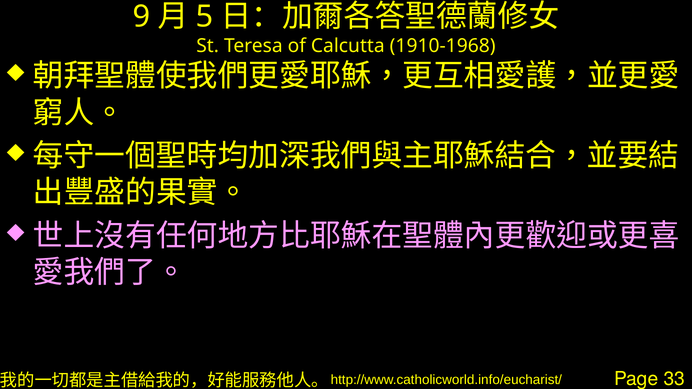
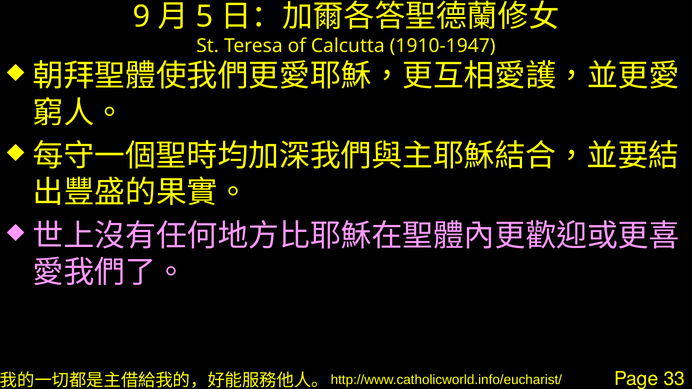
1910-1968: 1910-1968 -> 1910-1947 (443, 46)
